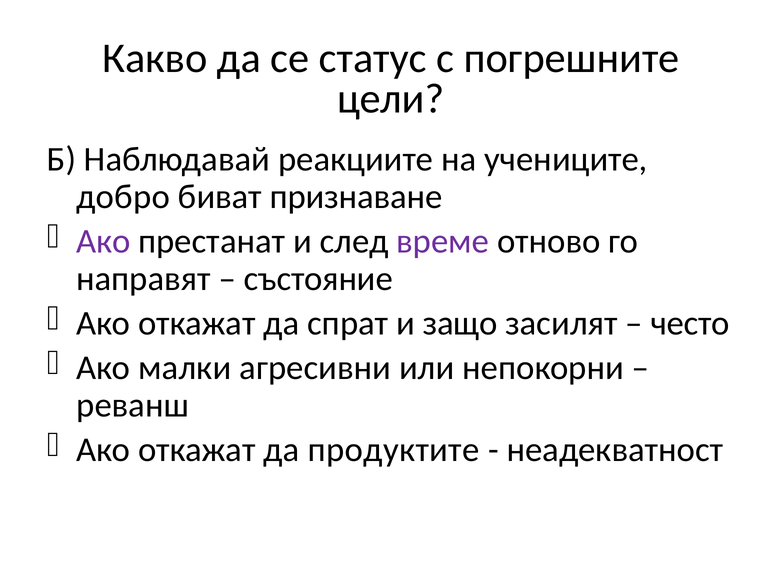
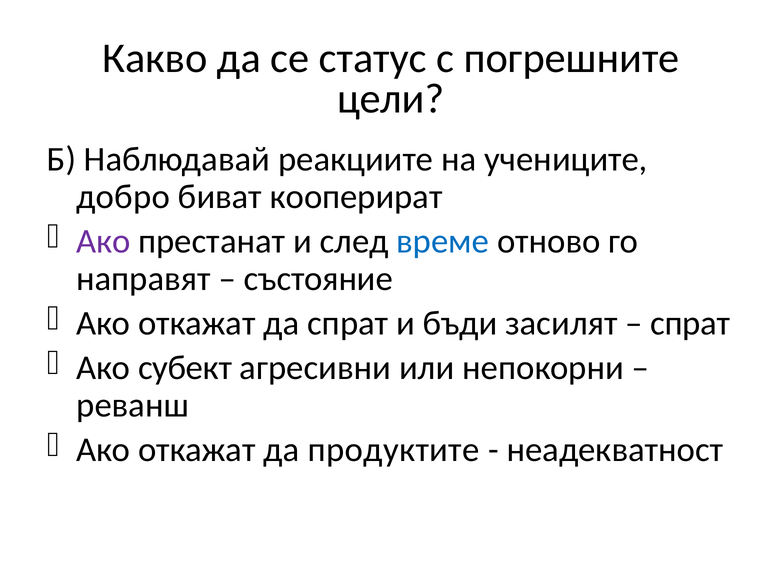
признаване: признаване -> кооперират (356, 197)
време colour: purple -> blue (443, 241)
защо: защо -> бъди (460, 323)
често: често -> спрат (690, 323)
малки: малки -> субект (185, 368)
